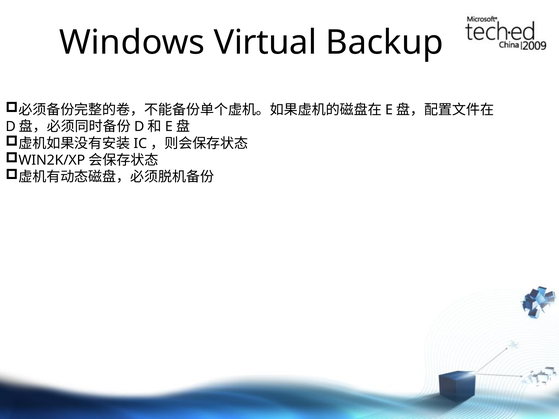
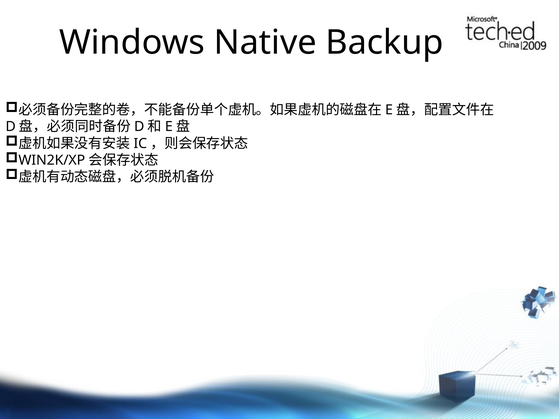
Virtual: Virtual -> Native (265, 42)
